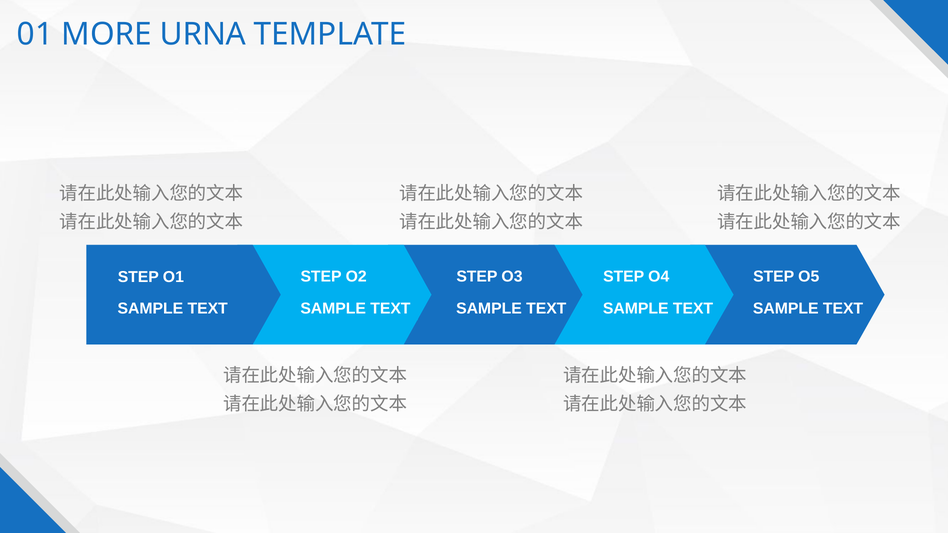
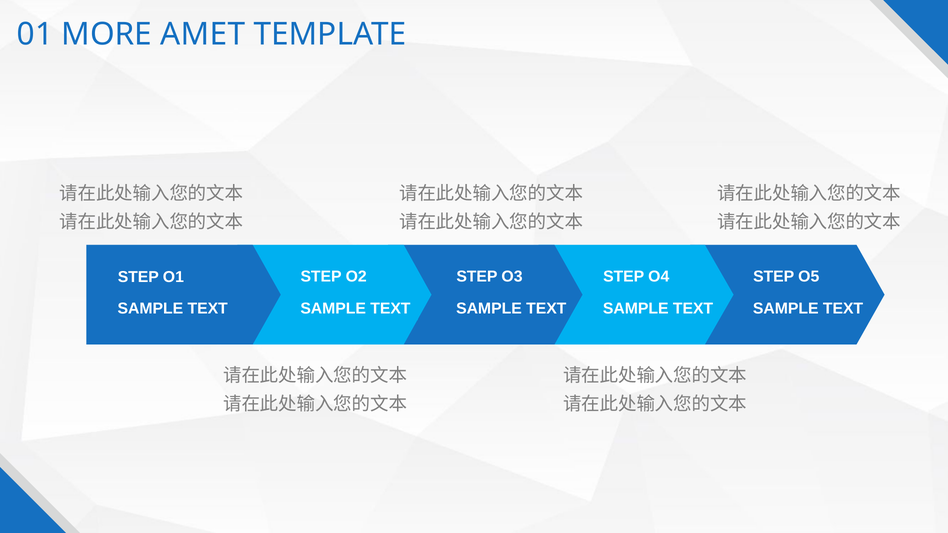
URNA: URNA -> AMET (203, 34)
